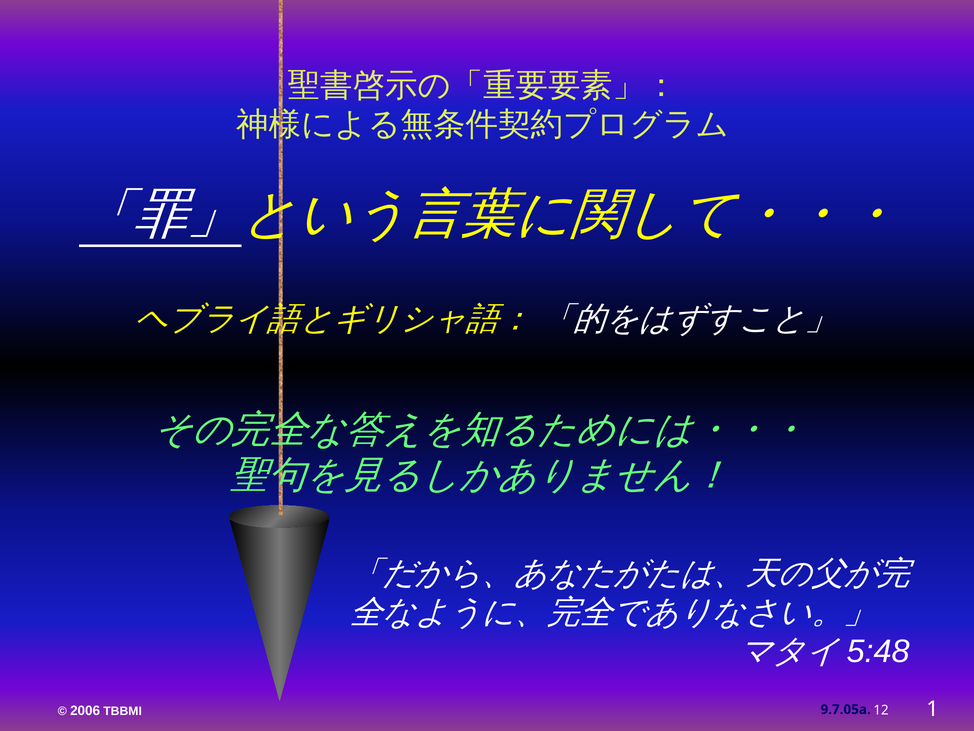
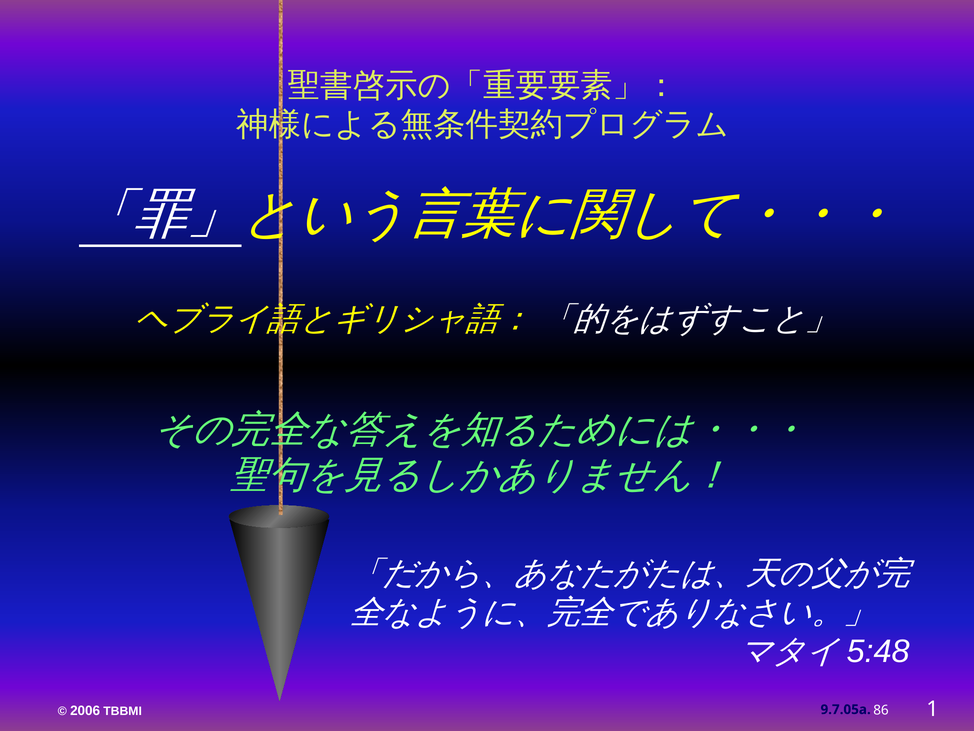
12: 12 -> 86 (881, 710)
